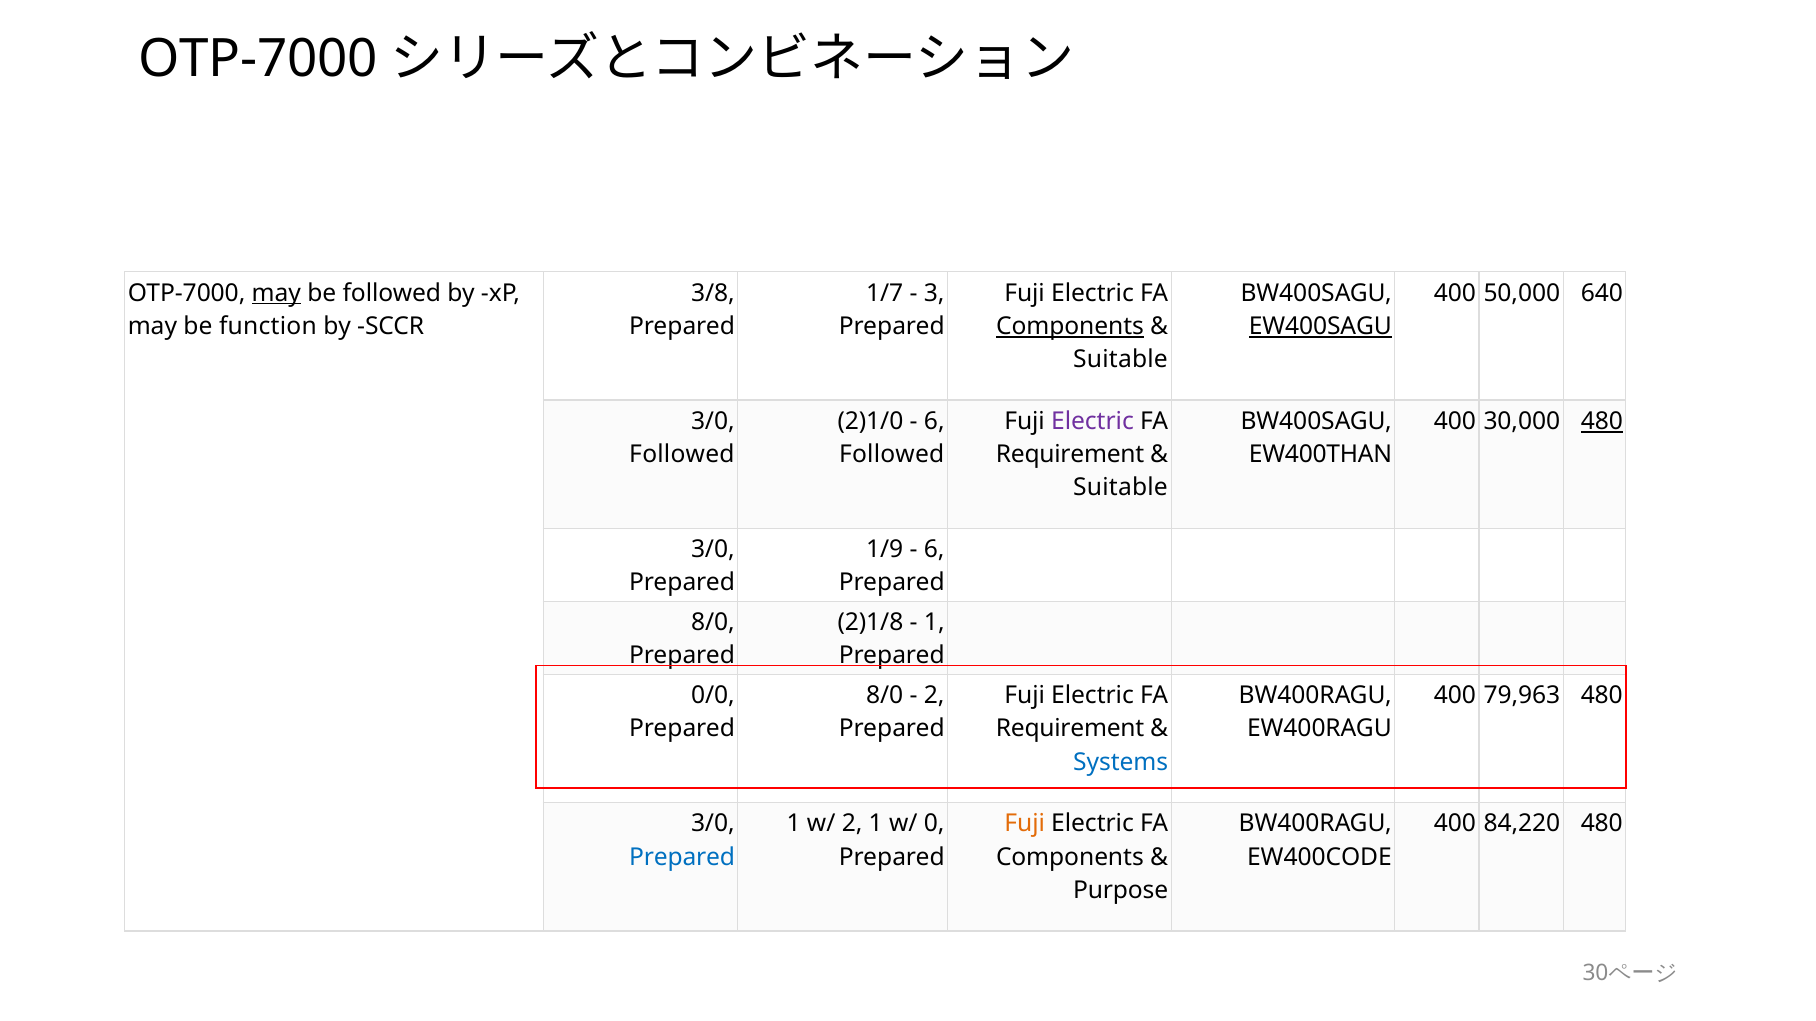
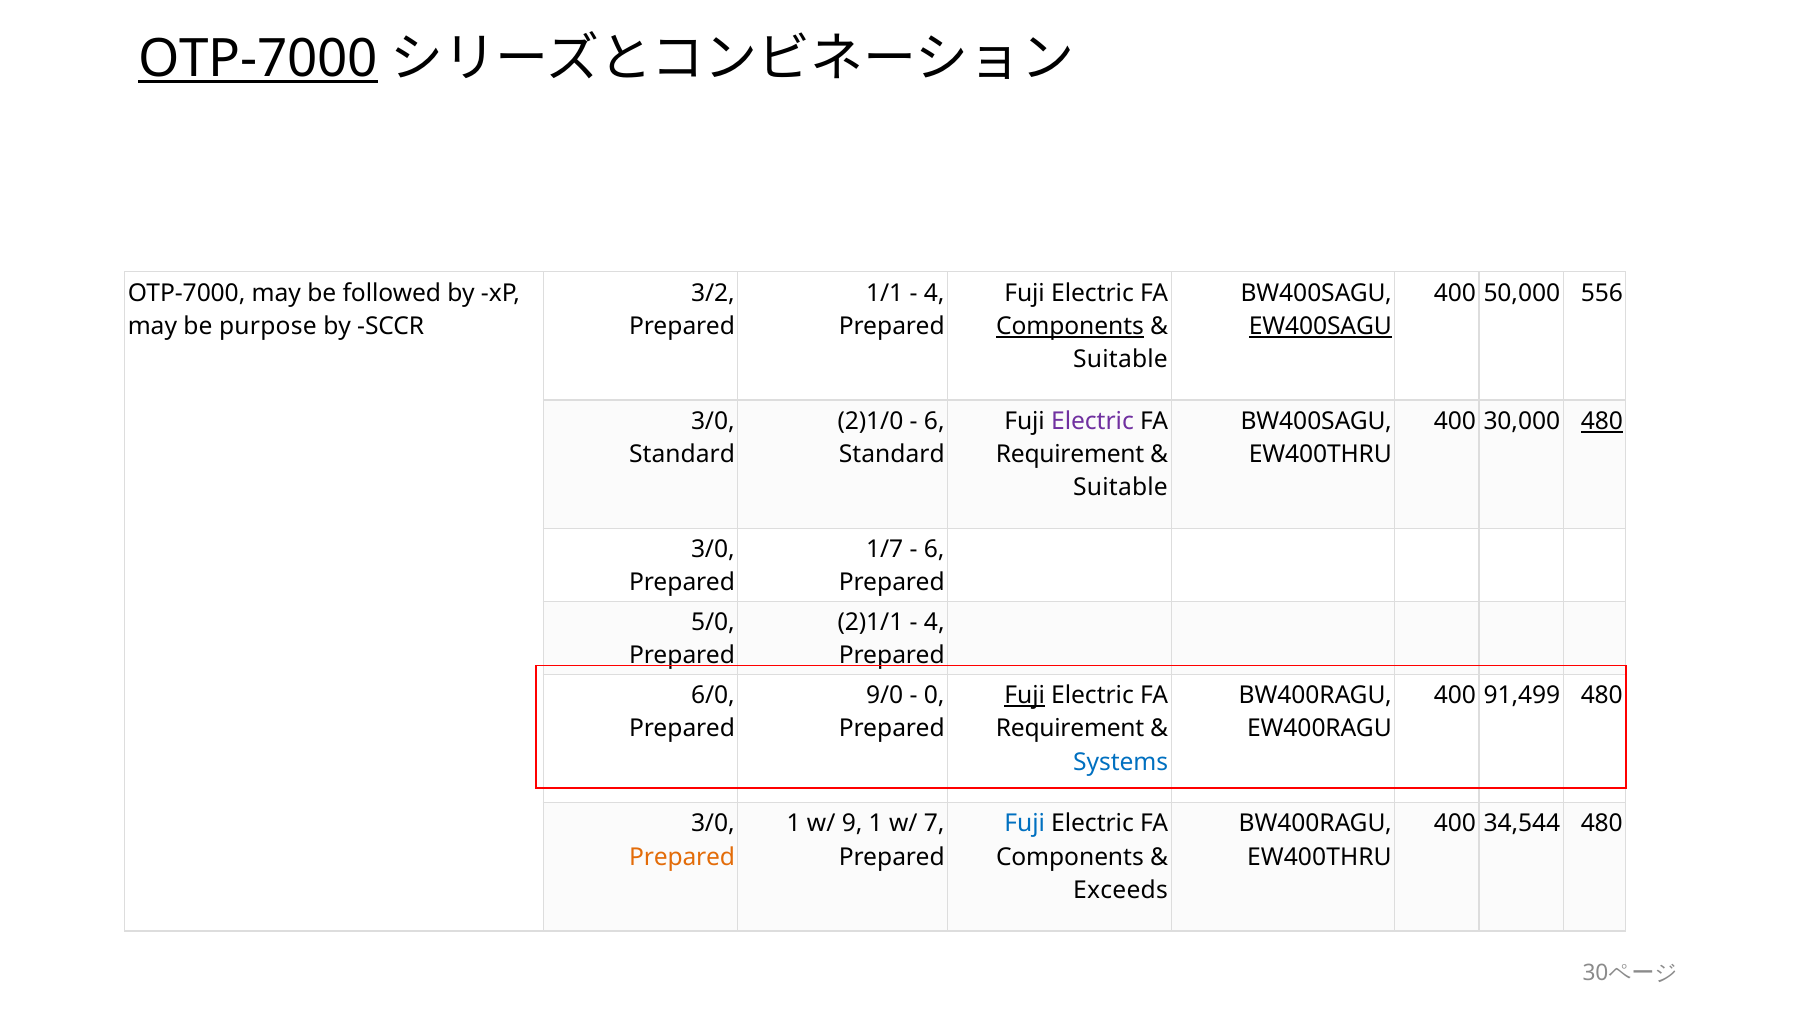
OTP-7000 underline: none -> present (258, 59)
may underline: present -> none (276, 293)
3/8: 3/8 -> 3/2 (713, 293)
1/7: 1/7 -> 1/1 (885, 293)
3: 3 -> 4 (934, 293)
640: 640 -> 556 (1602, 293)
function: function -> purpose (268, 326)
Followed: Followed -> Standard (682, 455)
Followed: Followed -> Standard (892, 455)
EW400THAN: EW400THAN -> EW400THRU (1320, 455)
1/9: 1/9 -> 1/7 (885, 550)
8/0: 8/0 -> 5/0 (713, 623)
2)1/8: 2)1/8 -> 2)1/1 (870, 623)
1: 1 -> 4 (934, 623)
0/0: 0/0 -> 6/0 (713, 696)
8/0: 8/0 -> 9/0 (885, 696)
2: 2 -> 0 (934, 696)
Fuji underline: none -> present (1025, 696)
79,963: 79,963 -> 91,499 (1522, 696)
w/ 2: 2 -> 9 (852, 824)
0: 0 -> 7 (934, 824)
Fuji colour: orange -> blue (1025, 824)
84,220: 84,220 -> 34,544 (1522, 824)
Prepared colour: blue -> orange (682, 858)
EW400CODE: EW400CODE -> EW400THRU (1319, 858)
Purpose: Purpose -> Exceeds (1121, 891)
